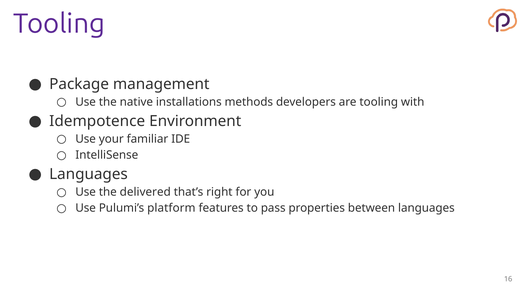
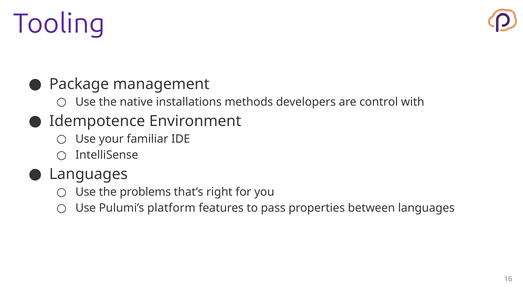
are tooling: tooling -> control (379, 102)
delivered: delivered -> problems (145, 192)
